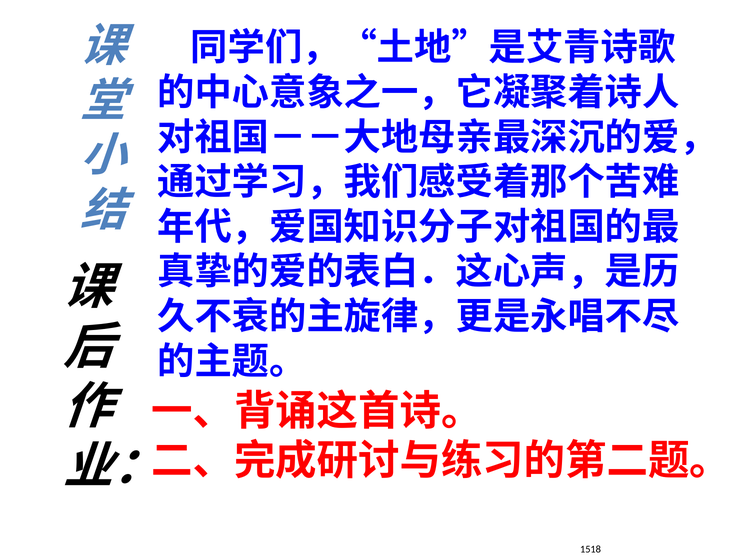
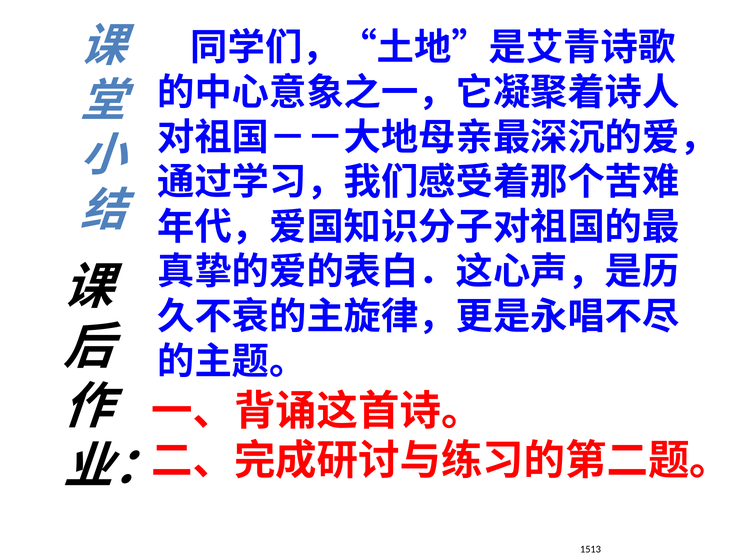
1518: 1518 -> 1513 (590, 549)
